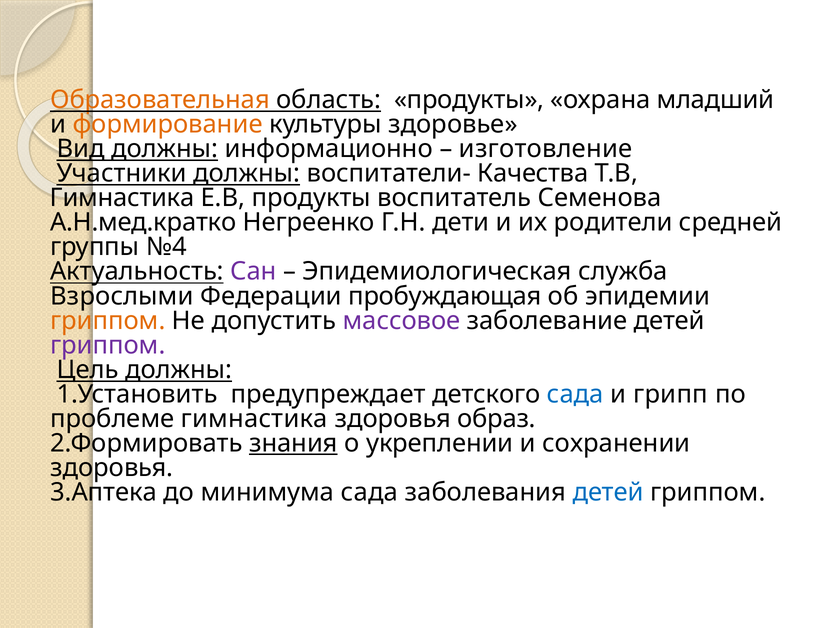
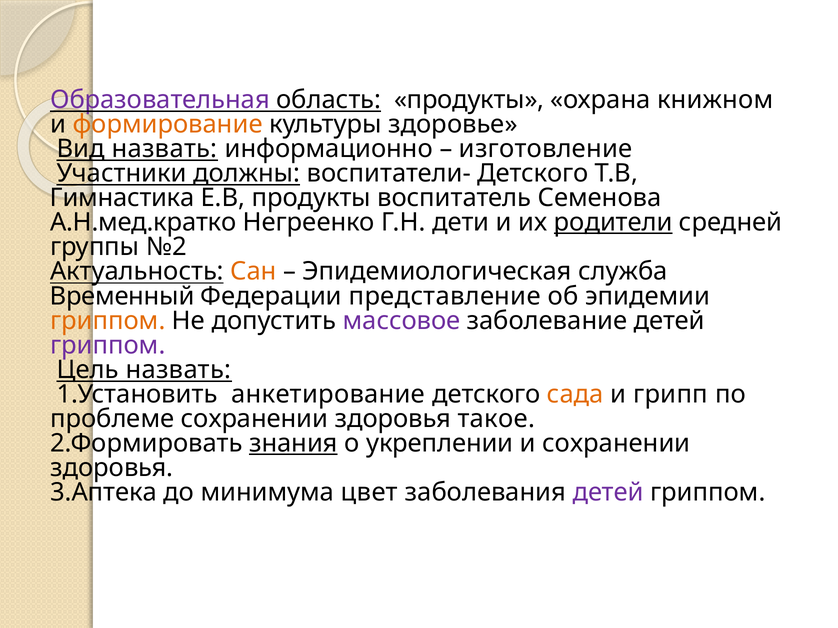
Образовательная colour: orange -> purple (160, 100)
младший: младший -> книжном (715, 100)
Вид должны: должны -> назвать (165, 149)
воспитатели- Качества: Качества -> Детского (533, 173)
родители underline: none -> present (613, 223)
№4: №4 -> №2 (166, 247)
Сан colour: purple -> orange (253, 272)
Взрослыми: Взрослыми -> Временный (122, 296)
пробуждающая: пробуждающая -> представление (445, 296)
Цель должны: должны -> назвать (178, 370)
предупреждает: предупреждает -> анкетирование (328, 395)
сада colour: blue -> orange (575, 395)
проблеме гимнастика: гимнастика -> сохранении (254, 419)
образ: образ -> такое (496, 419)
минимума сада: сада -> цвет (369, 493)
детей colour: blue -> purple (608, 493)
